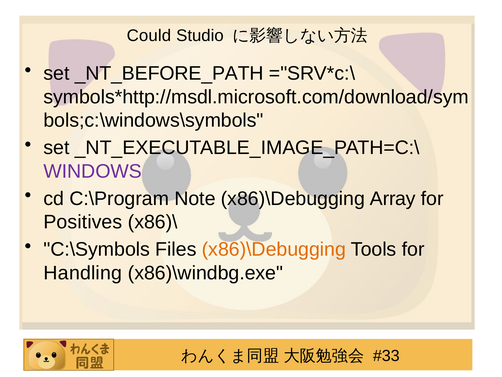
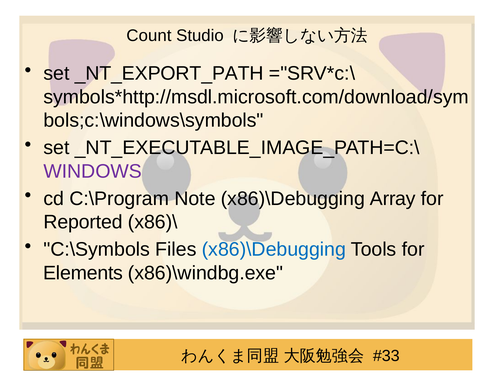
Could: Could -> Count (149, 36)
_NT_BEFORE_PATH: _NT_BEFORE_PATH -> _NT_EXPORT_PATH (169, 73)
Positives: Positives -> Reported (83, 222)
x86)\Debugging colour: orange -> blue (274, 249)
Handling: Handling -> Elements (83, 273)
